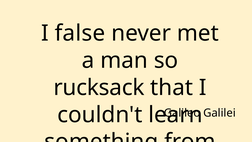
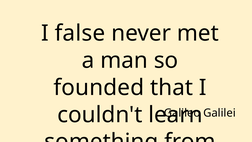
rucksack: rucksack -> founded (99, 87)
